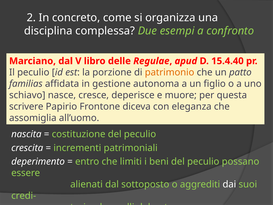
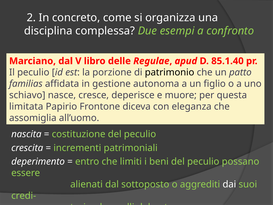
15.4.40: 15.4.40 -> 85.1.40 (227, 61)
patrimonio colour: orange -> black (170, 72)
scrivere: scrivere -> limitata (26, 106)
